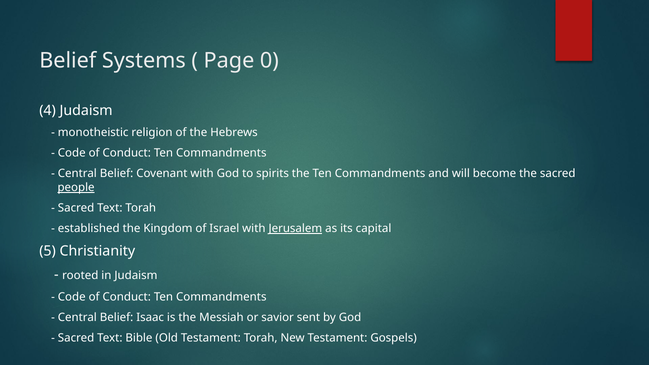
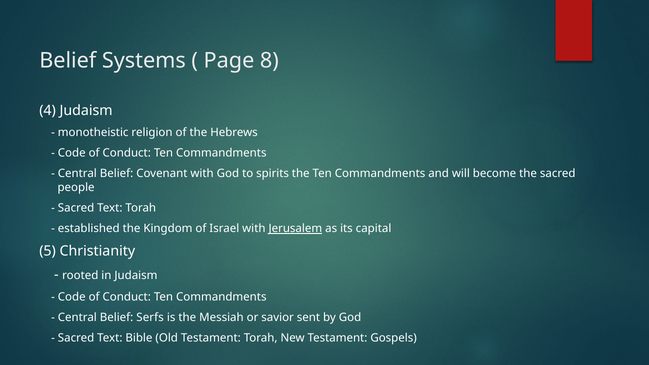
0: 0 -> 8 (269, 61)
people underline: present -> none (76, 188)
Isaac: Isaac -> Serfs (150, 317)
